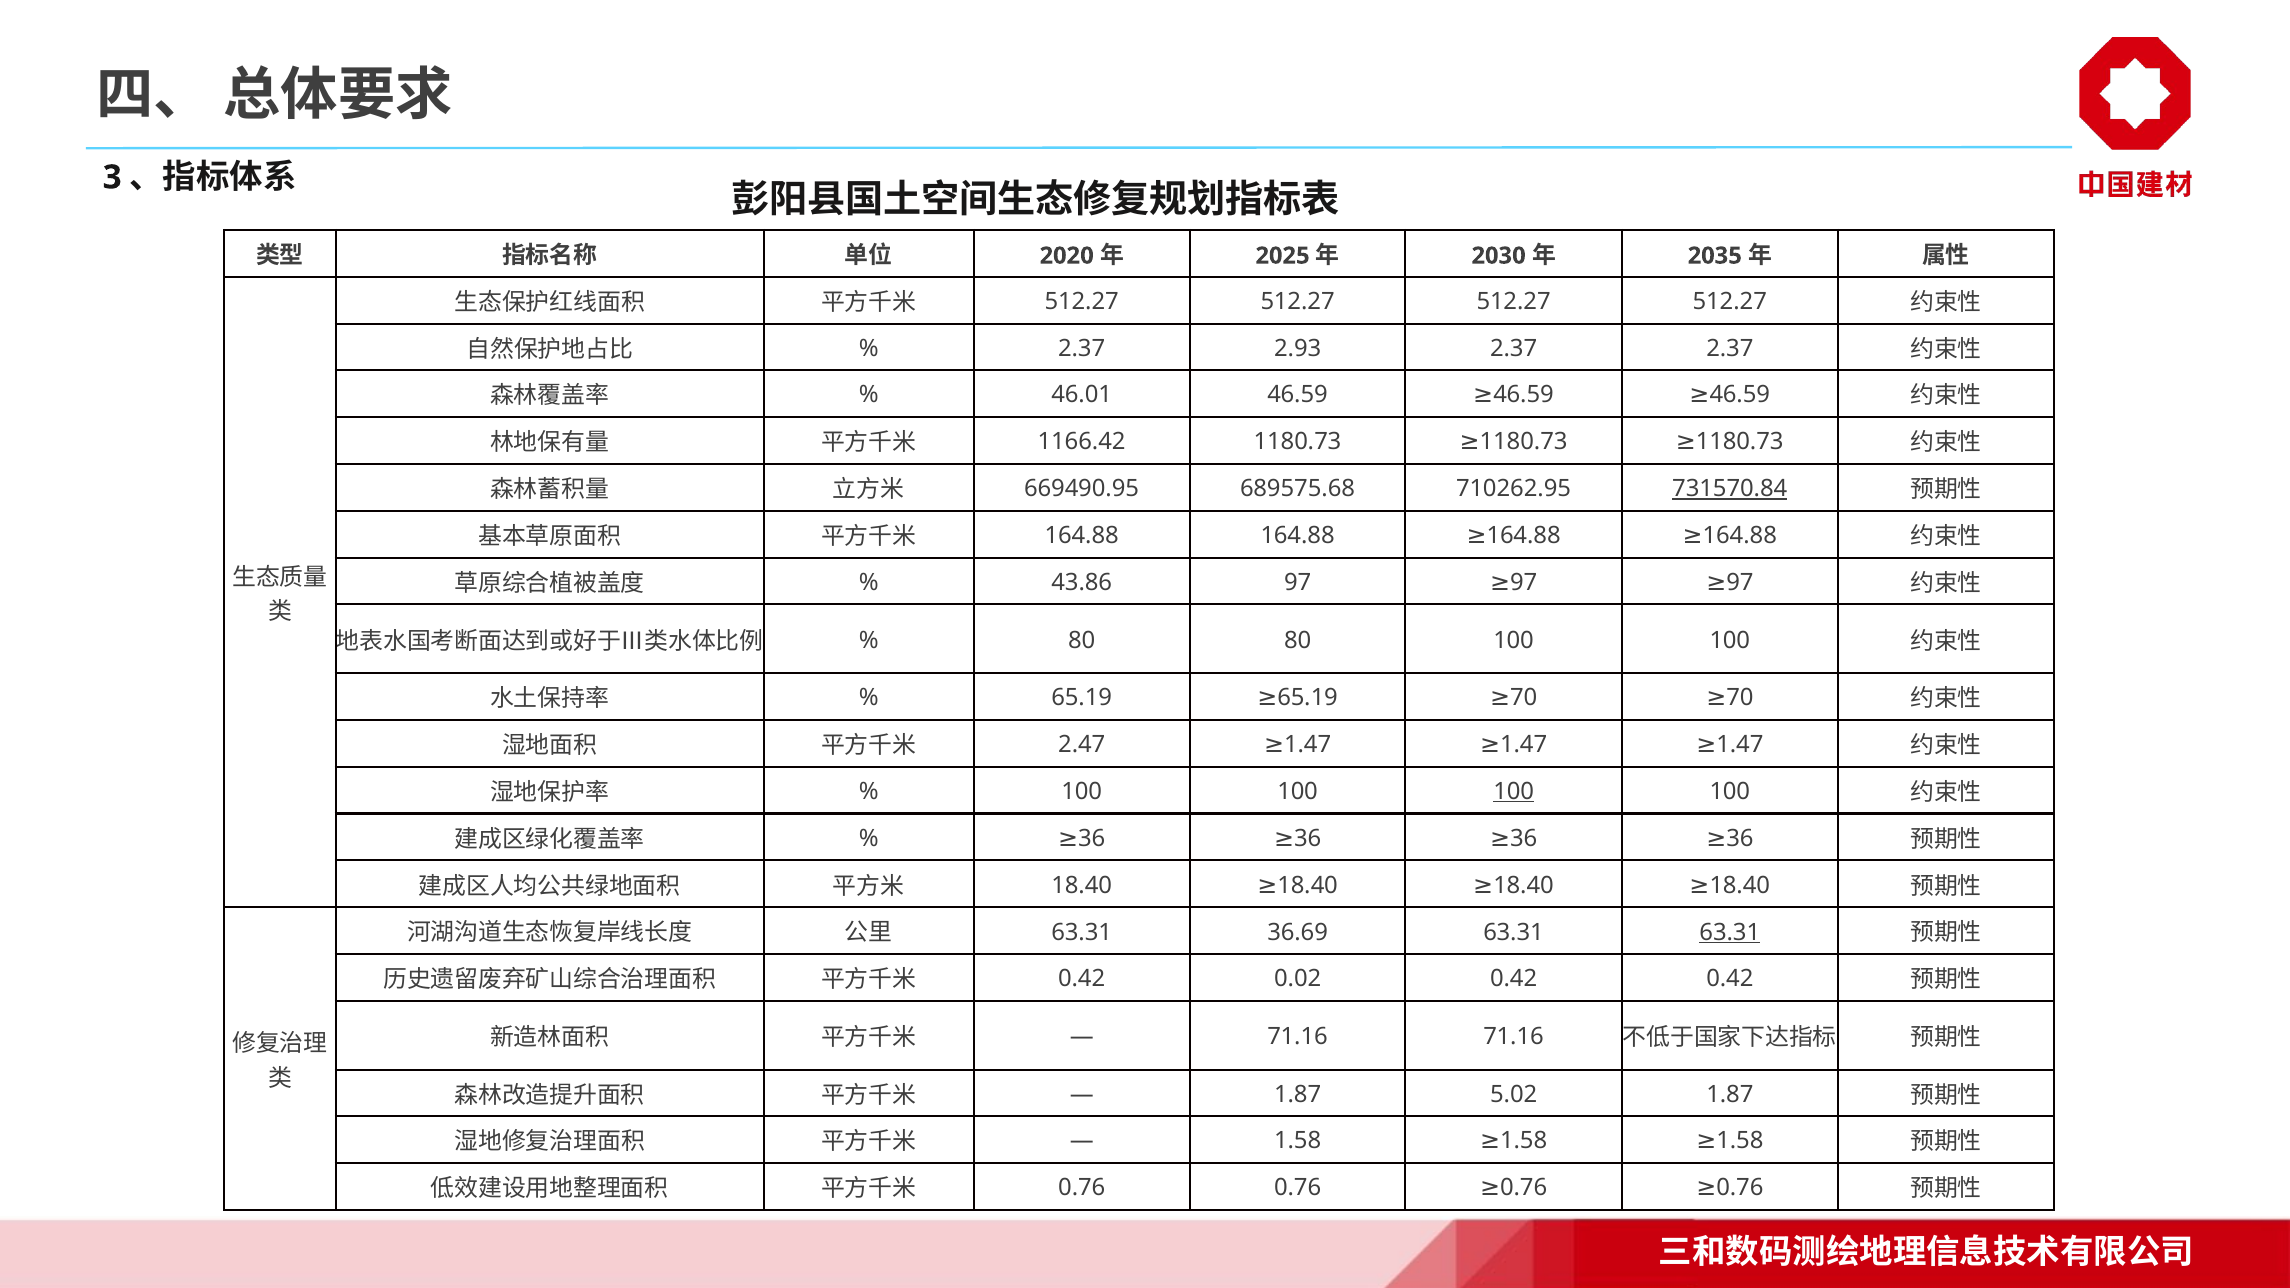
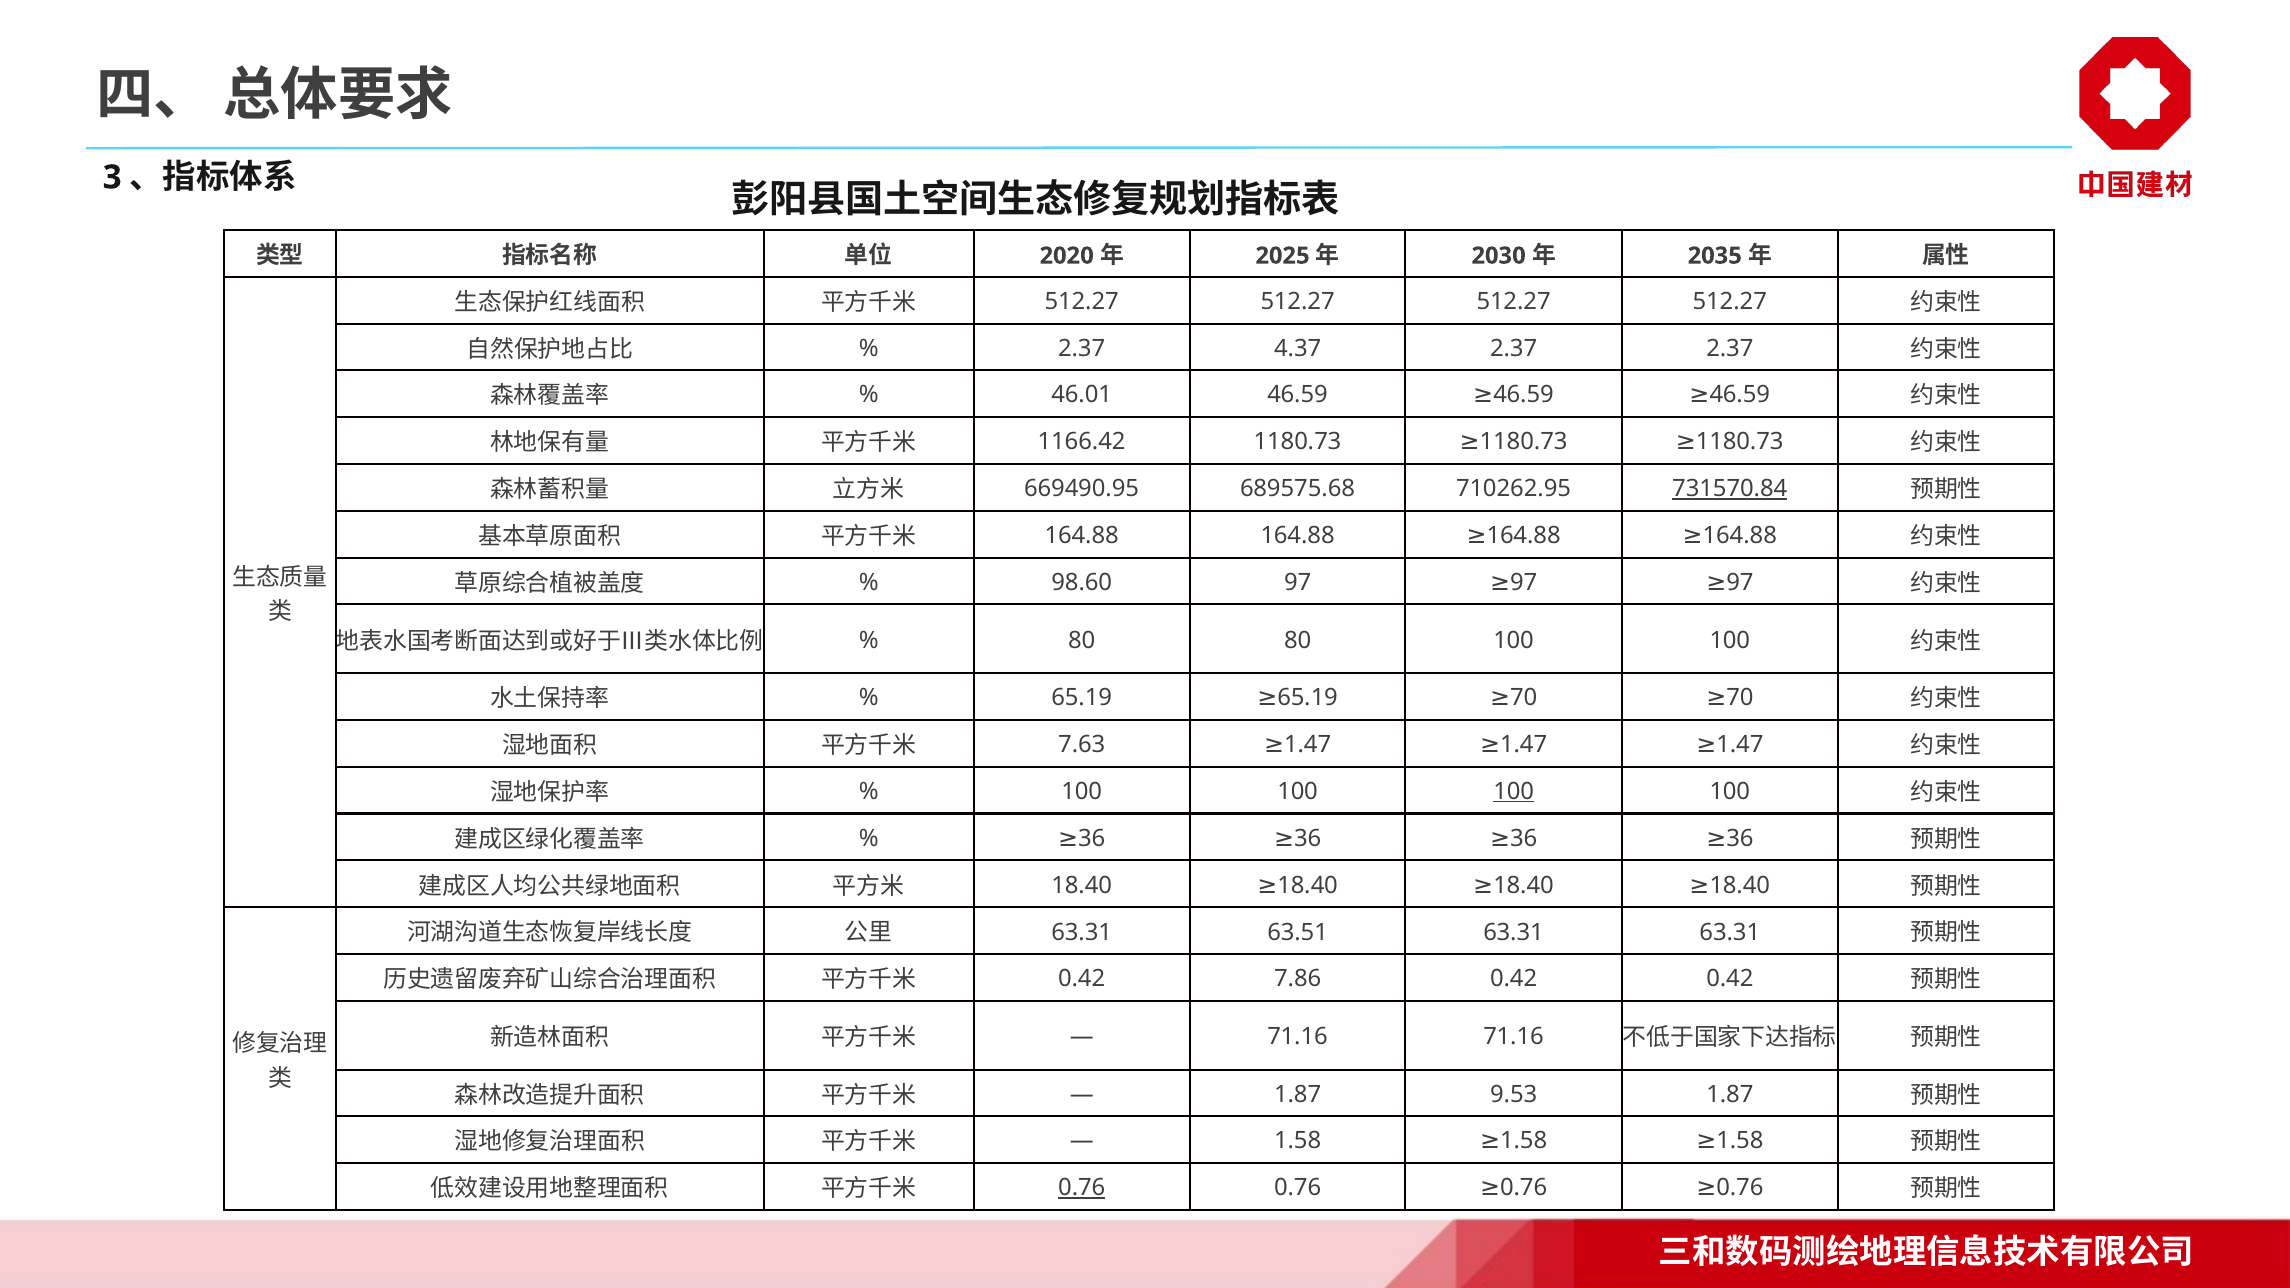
2.93: 2.93 -> 4.37 (1298, 348)
43.86: 43.86 -> 98.60 (1082, 583)
2.47: 2.47 -> 7.63 (1082, 745)
36.69: 36.69 -> 63.51 (1298, 932)
63.31 underline: present -> none (1730, 932)
0.02: 0.02 -> 7.86 (1298, 979)
5.02: 5.02 -> 9.53 (1514, 1094)
0.76 underline: none -> present (1082, 1188)
